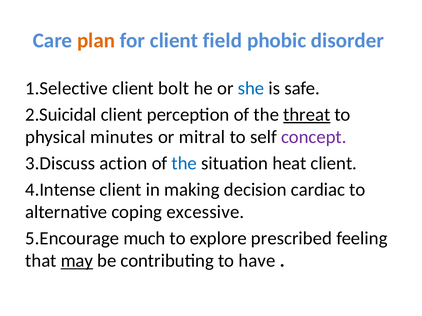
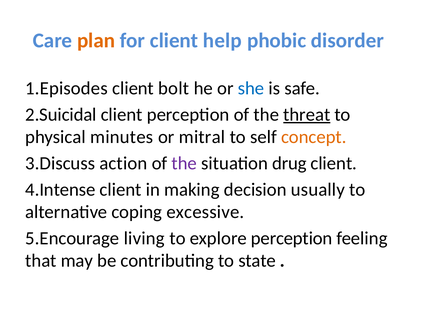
field: field -> help (222, 41)
1.Selective: 1.Selective -> 1.Episodes (67, 89)
concept colour: purple -> orange (314, 137)
the colour: blue -> purple (184, 164)
heat: heat -> drug (289, 164)
cardiac: cardiac -> usually (318, 190)
much: much -> living (144, 239)
explore prescribed: prescribed -> perception (292, 239)
may underline: present -> none (77, 261)
have: have -> state (257, 261)
